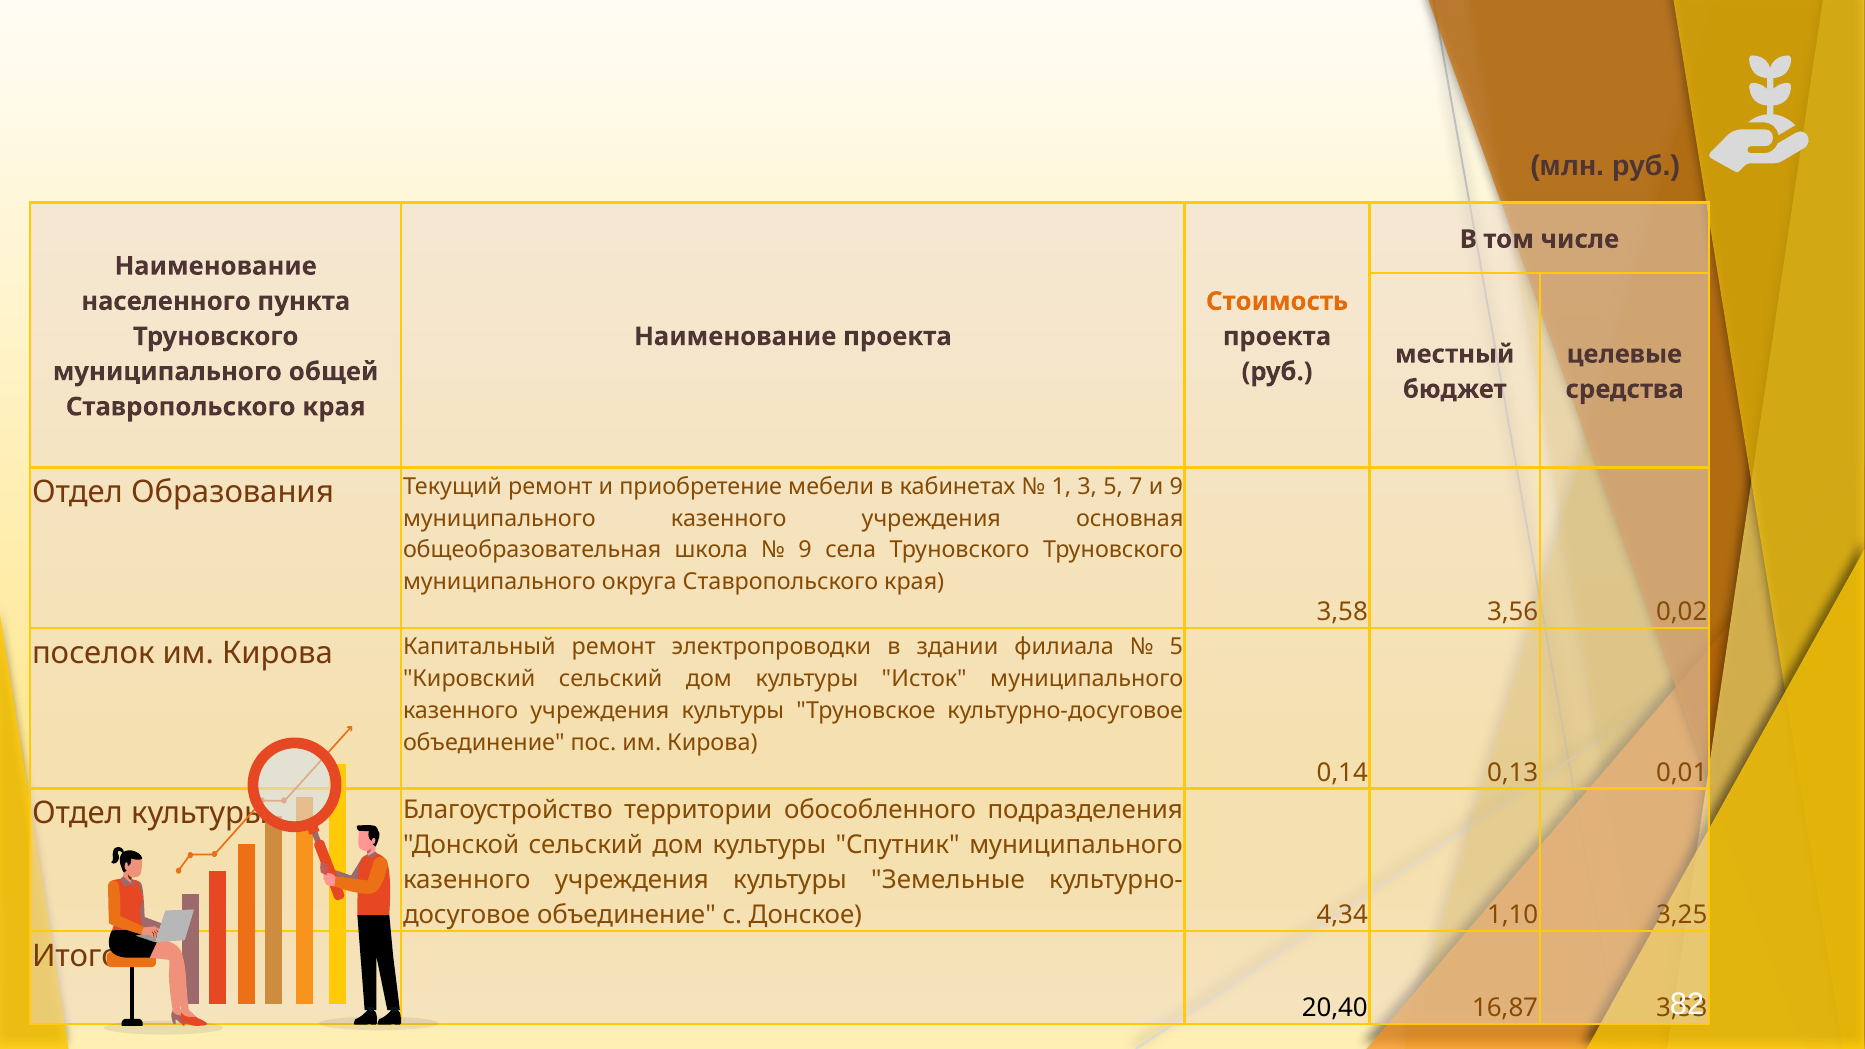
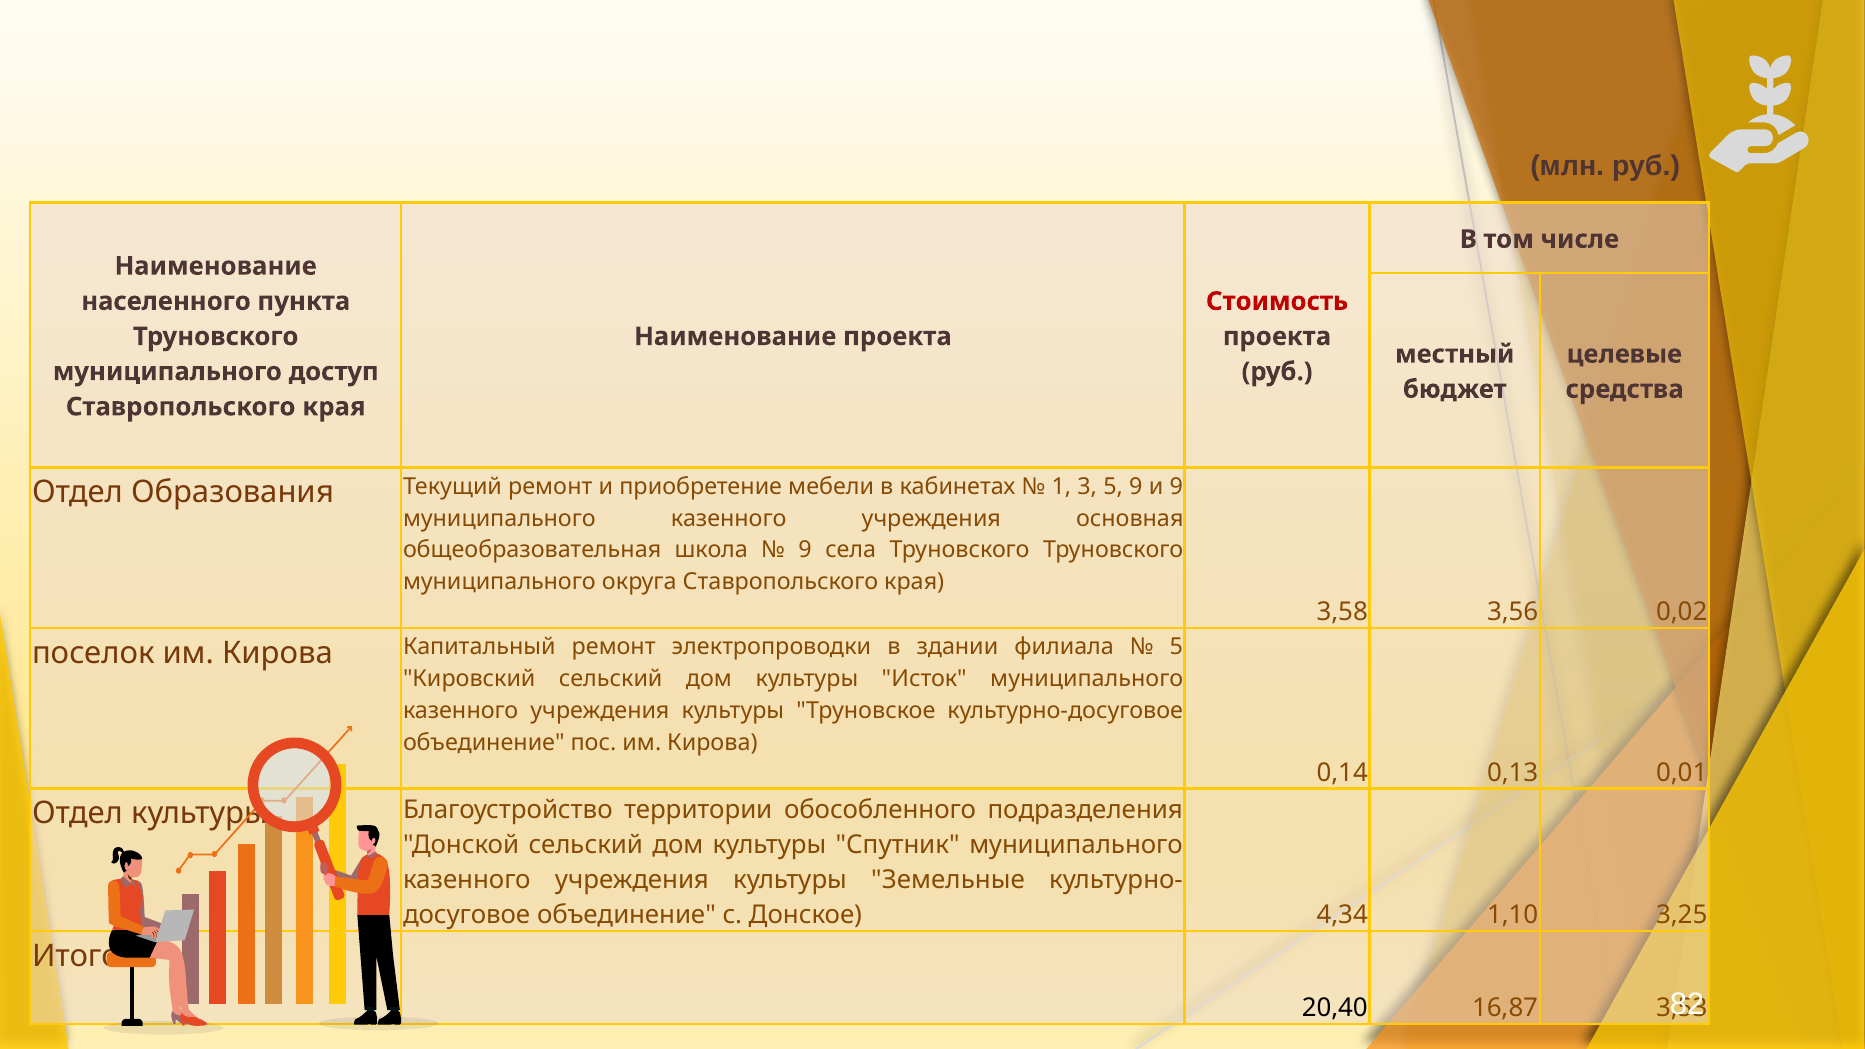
Стоимость colour: orange -> red (1277, 301)
общей: общей -> доступ (334, 372)
5 7: 7 -> 9 (1136, 487)
